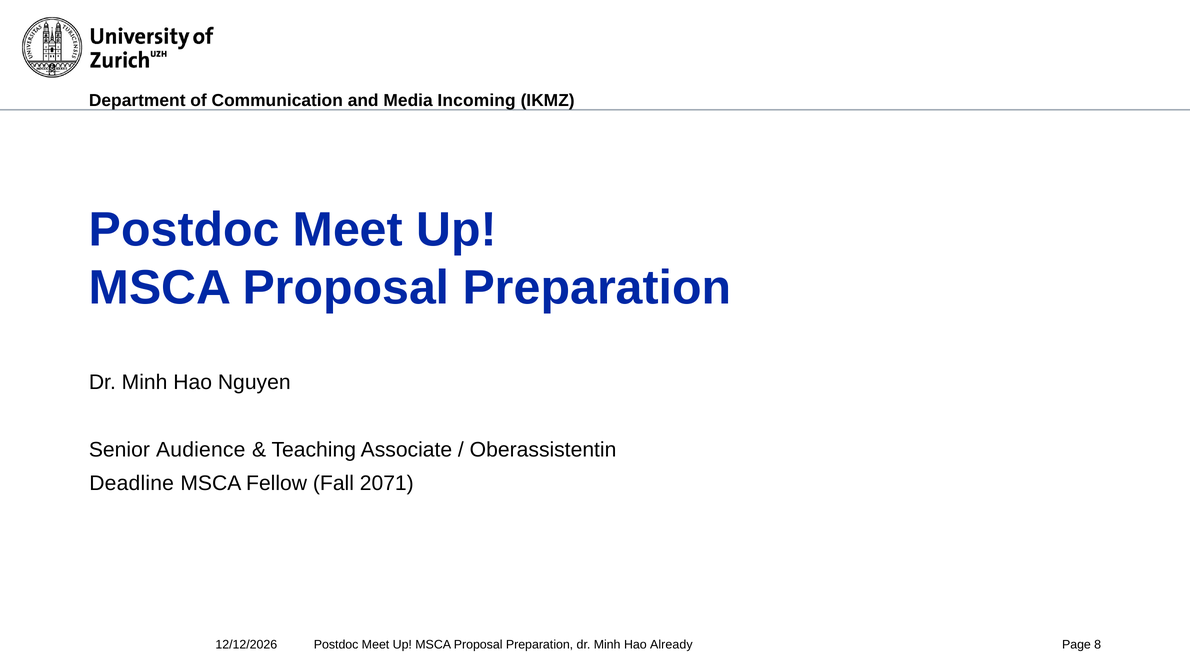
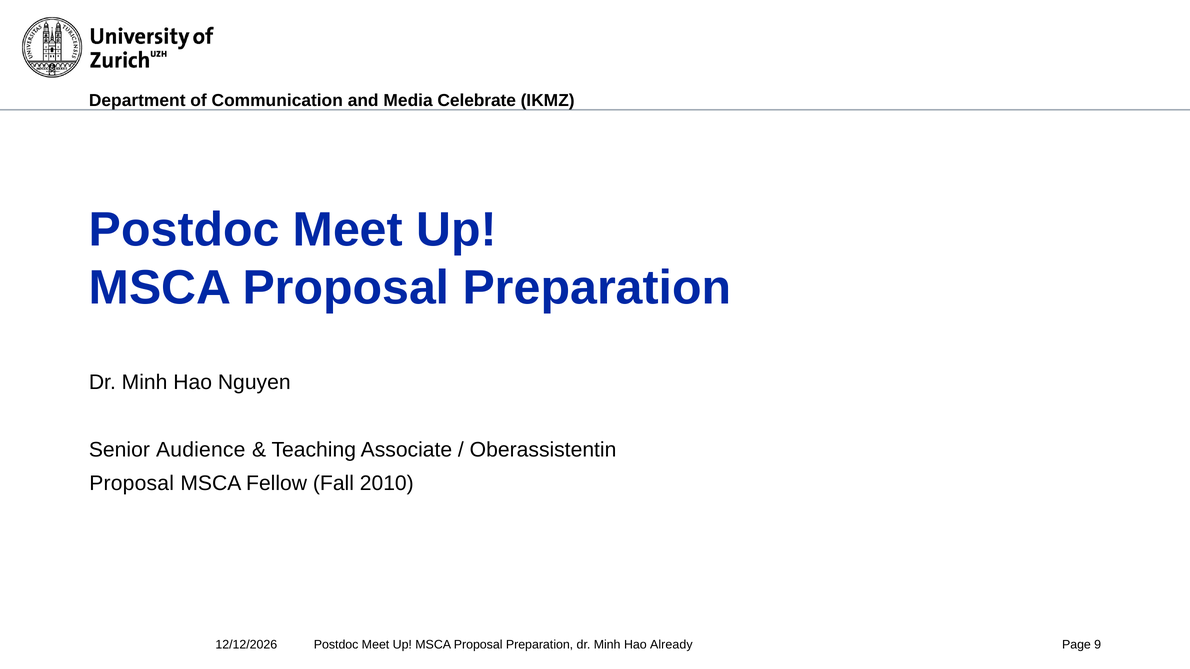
Incoming: Incoming -> Celebrate (477, 100)
Deadline: Deadline -> Proposal (132, 484)
2071: 2071 -> 2010 (387, 484)
8: 8 -> 9 (1098, 645)
